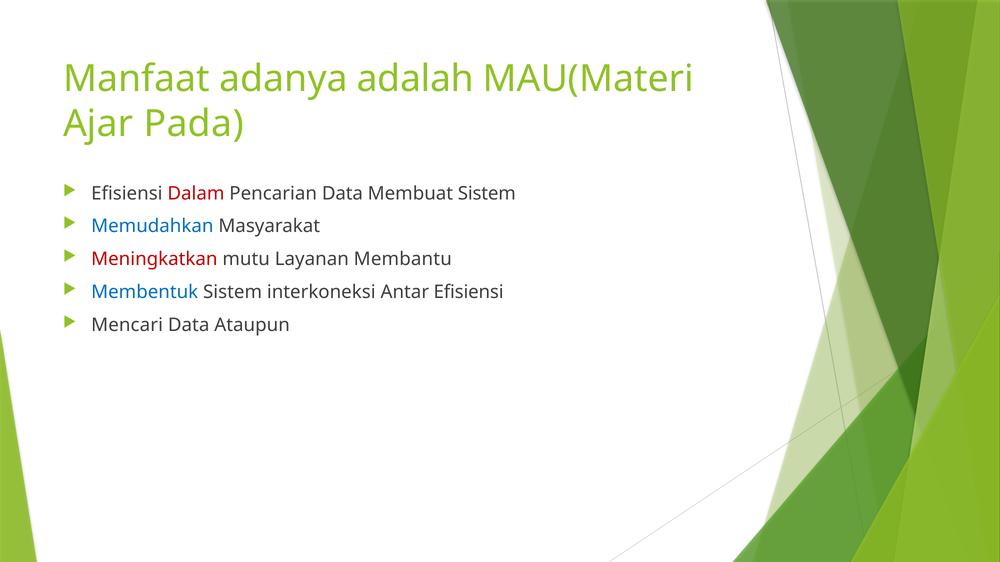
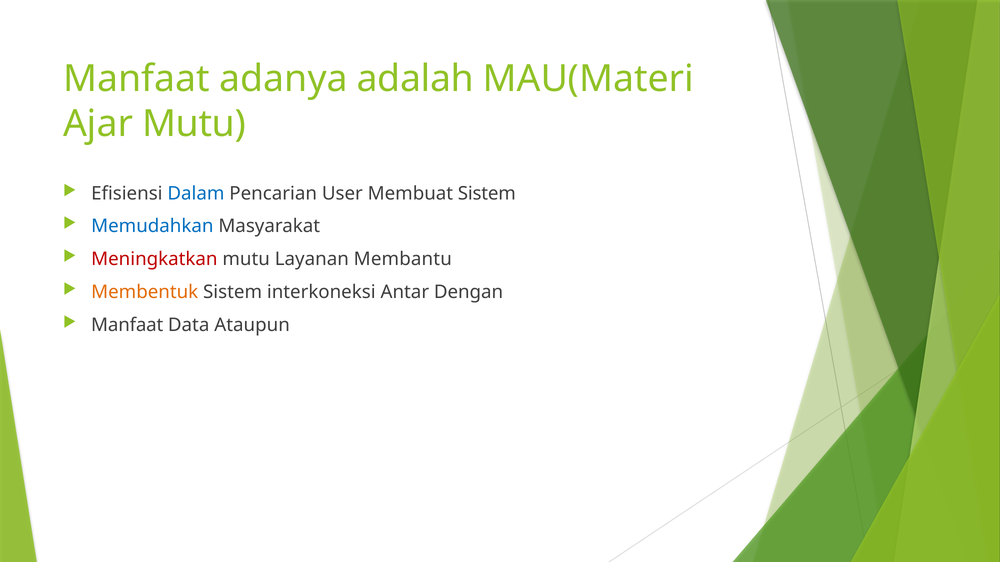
Ajar Pada: Pada -> Mutu (194, 124)
Dalam colour: red -> blue (196, 194)
Pencarian Data: Data -> User (342, 194)
Membentuk colour: blue -> orange (145, 292)
Antar Efisiensi: Efisiensi -> Dengan (469, 292)
Mencari: Mencari -> Manfaat (127, 325)
